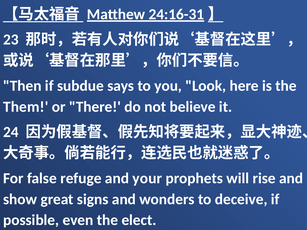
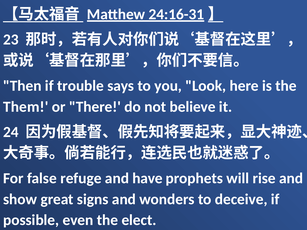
subdue: subdue -> trouble (81, 86)
your: your -> have (147, 178)
